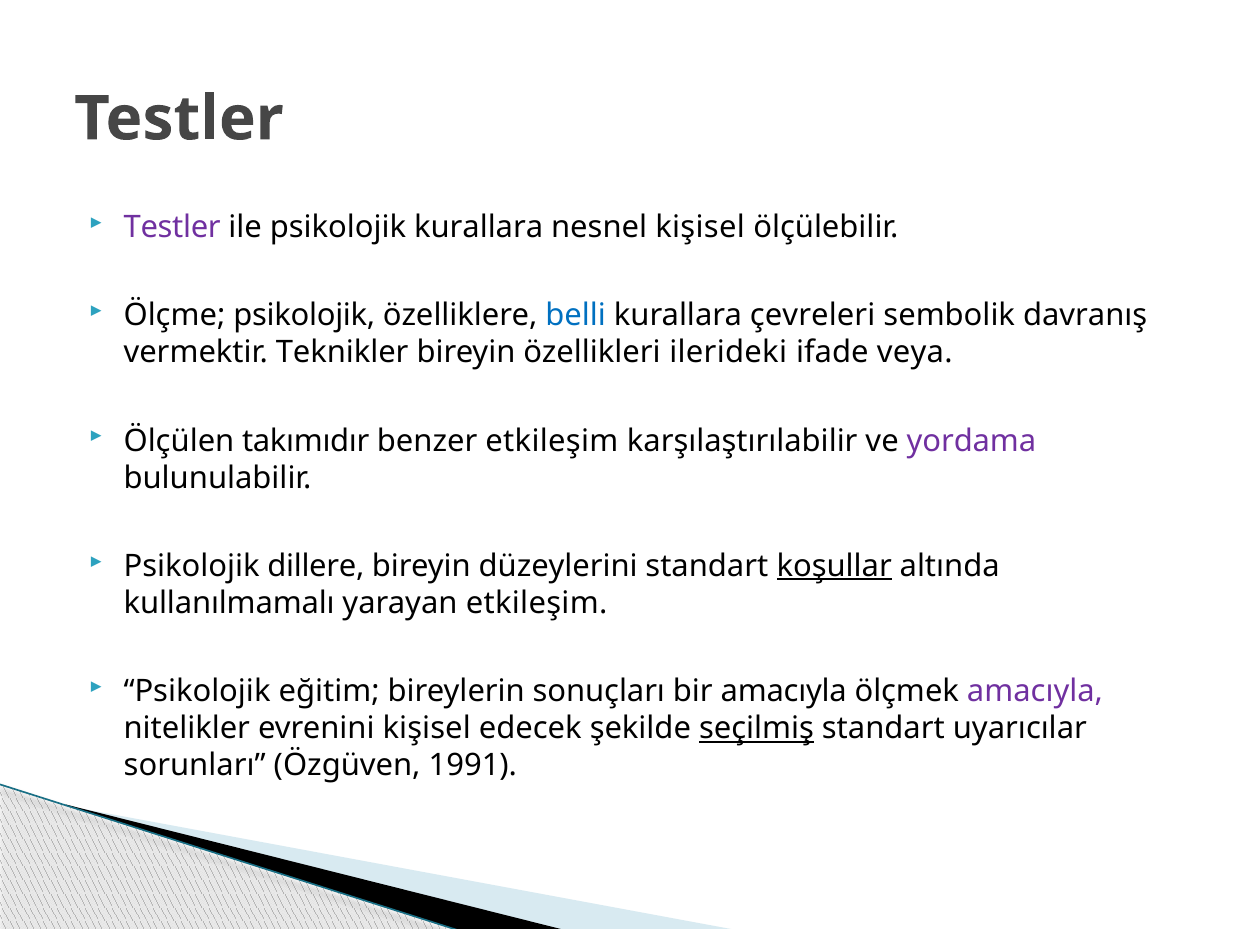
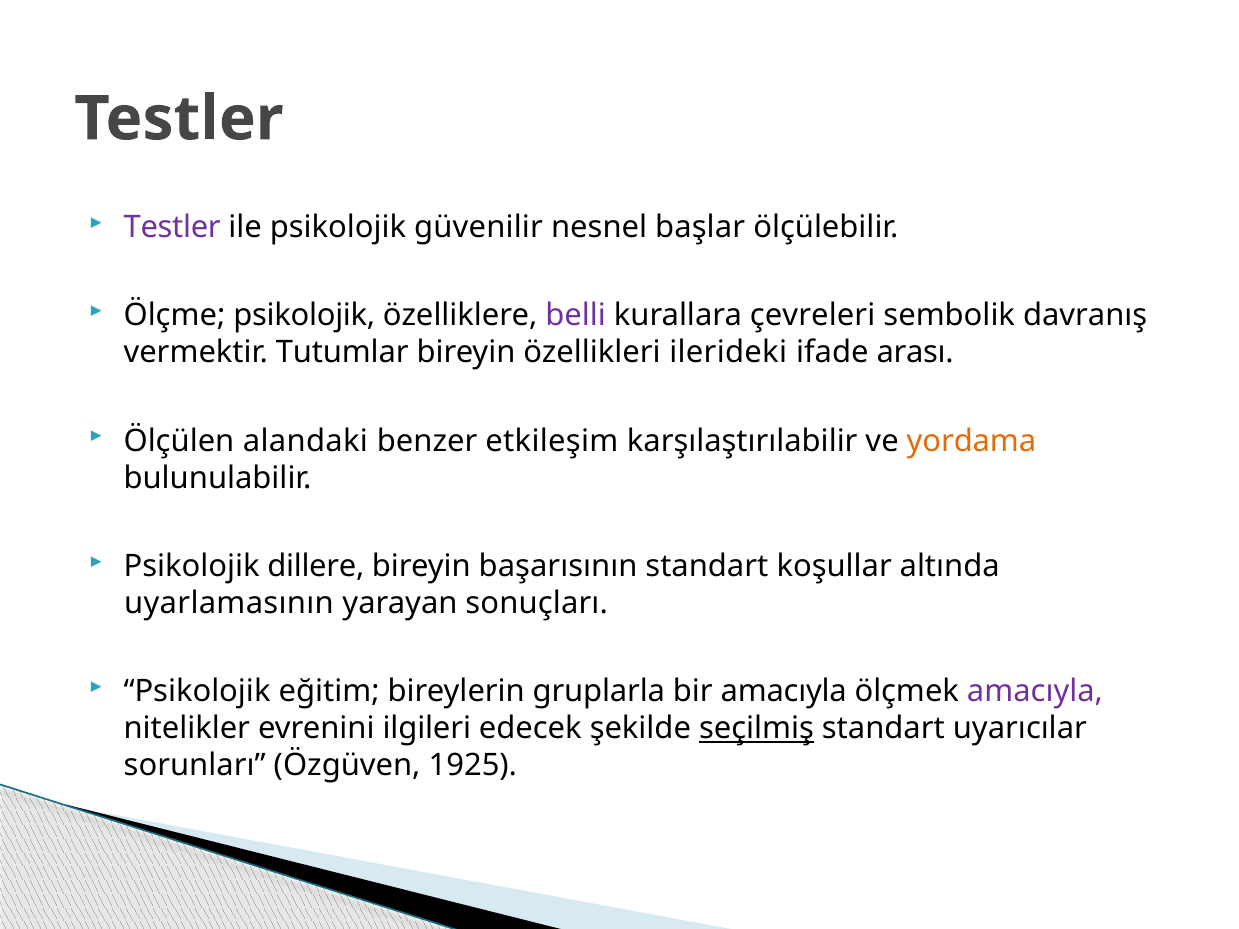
psikolojik kurallara: kurallara -> güvenilir (479, 228)
nesnel kişisel: kişisel -> başlar (700, 228)
belli colour: blue -> purple (576, 316)
Teknikler: Teknikler -> Tutumlar (342, 353)
veya: veya -> arası (915, 353)
takımıdır: takımıdır -> alandaki (305, 441)
yordama colour: purple -> orange (971, 441)
düzeylerini: düzeylerini -> başarısının (558, 566)
koşullar underline: present -> none (834, 566)
kullanılmamalı: kullanılmamalı -> uyarlamasının (229, 603)
yarayan etkileşim: etkileşim -> sonuçları (537, 603)
sonuçları: sonuçları -> gruplarla (599, 691)
evrenini kişisel: kişisel -> ilgileri (427, 729)
1991: 1991 -> 1925 (473, 766)
